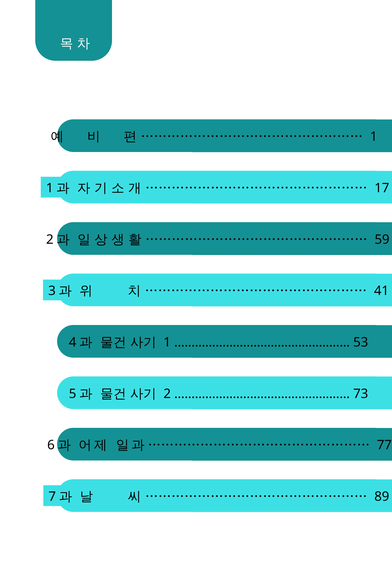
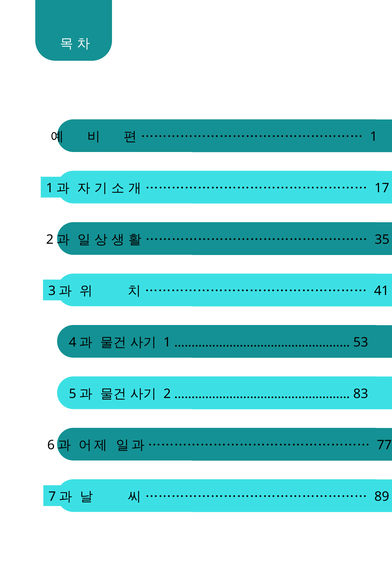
59: 59 -> 35 (382, 240)
73: 73 -> 83 (361, 394)
